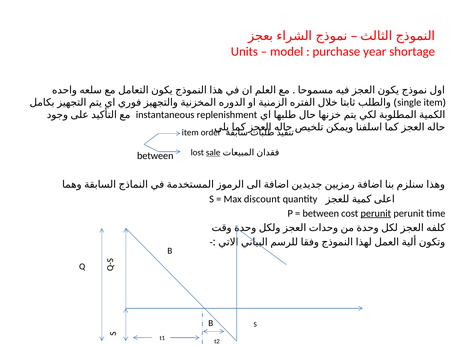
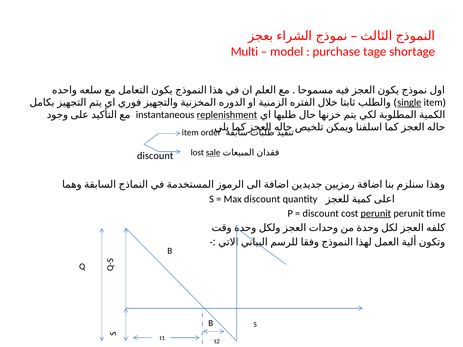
Units: Units -> Multi (244, 51)
year: year -> tage (375, 51)
single underline: none -> present (409, 103)
replenishment underline: none -> present (227, 115)
between: between -> discount (155, 156)
between: between -> discount (321, 213)
